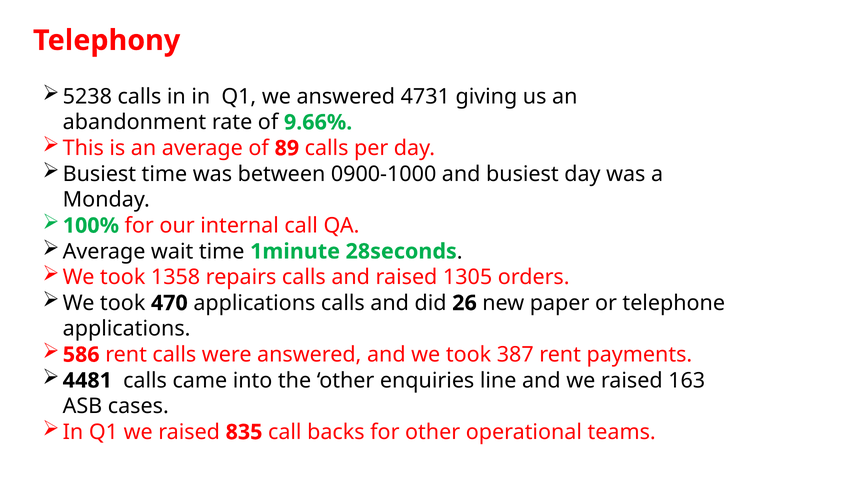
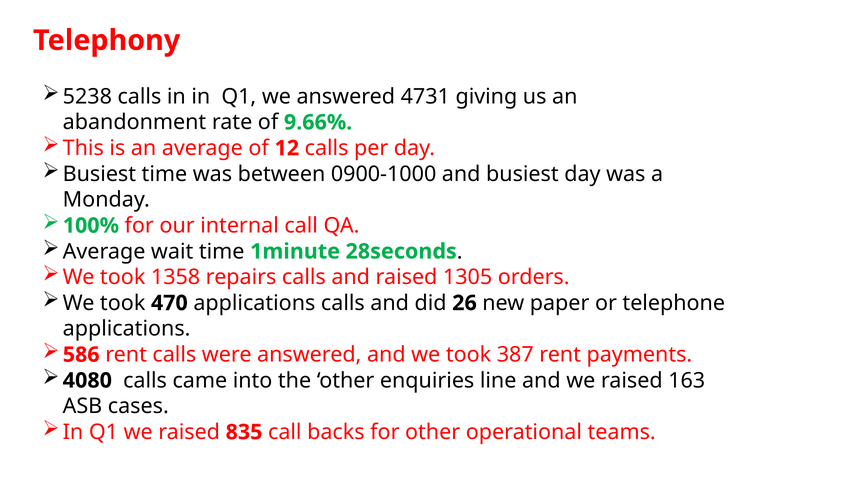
89: 89 -> 12 (287, 148)
4481: 4481 -> 4080 (87, 381)
